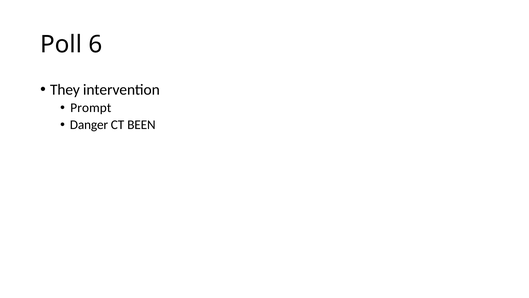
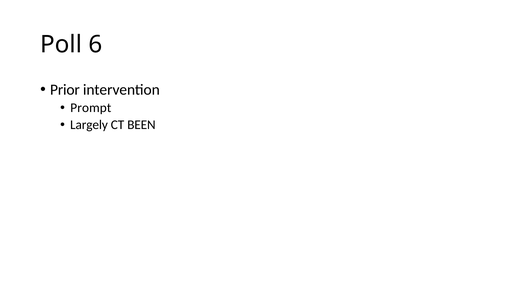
They: They -> Prior (65, 89)
Danger: Danger -> Largely (89, 125)
